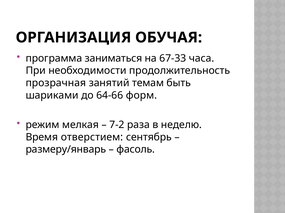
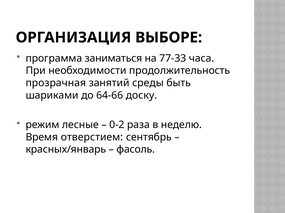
ОБУЧАЯ: ОБУЧАЯ -> ВЫБОРЕ (169, 38)
67-33: 67-33 -> 77-33 (173, 58)
темам: темам -> среды (148, 83)
форм: форм -> доску (141, 96)
мелкая: мелкая -> лесные (80, 125)
7-2: 7-2 -> 0-2 (117, 125)
размеру/январь: размеру/январь -> красных/январь (66, 150)
